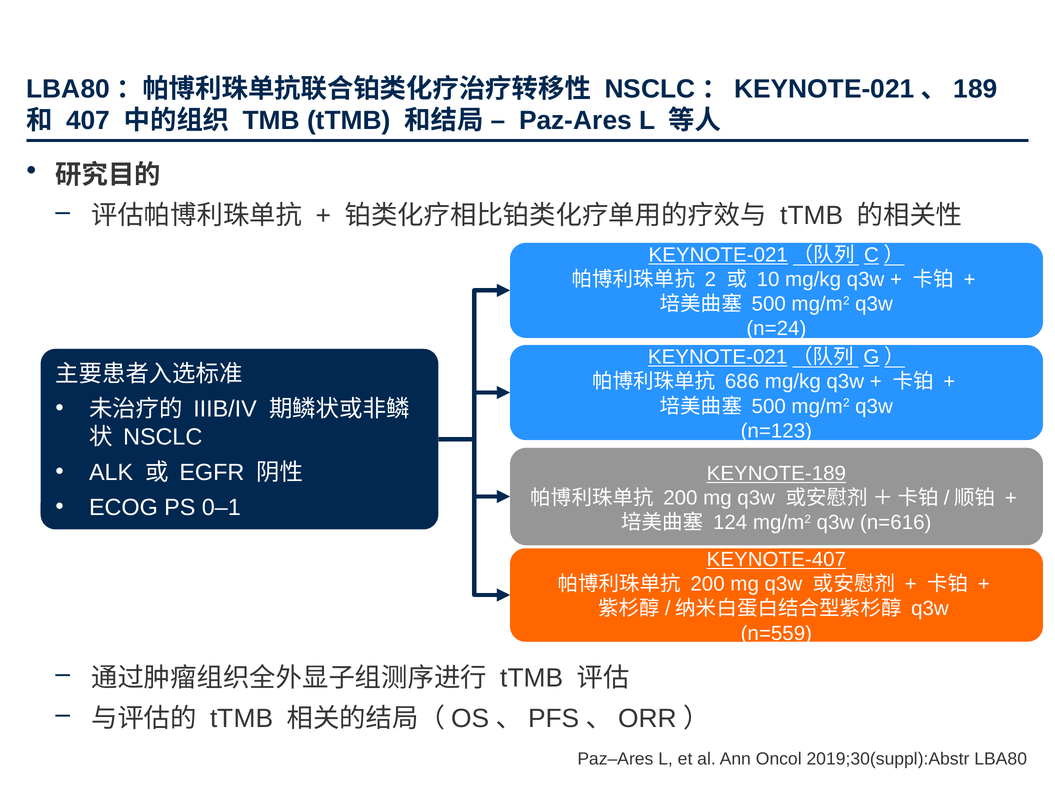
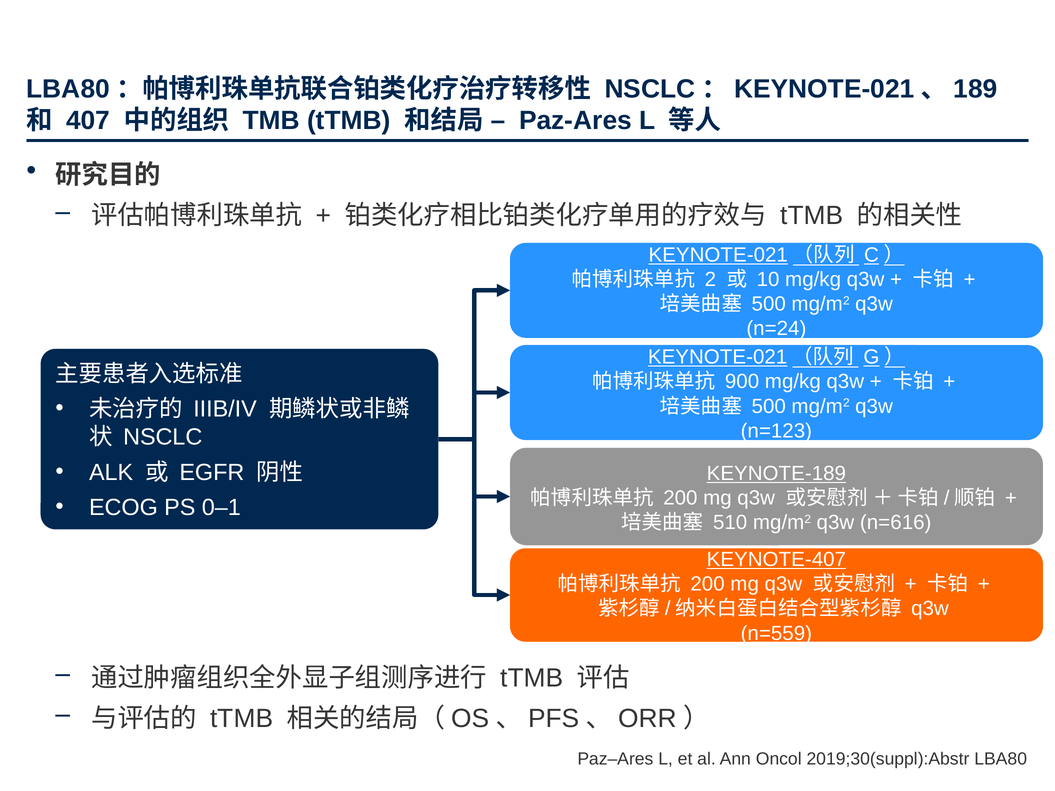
686: 686 -> 900 (742, 382)
124: 124 -> 510 (730, 523)
